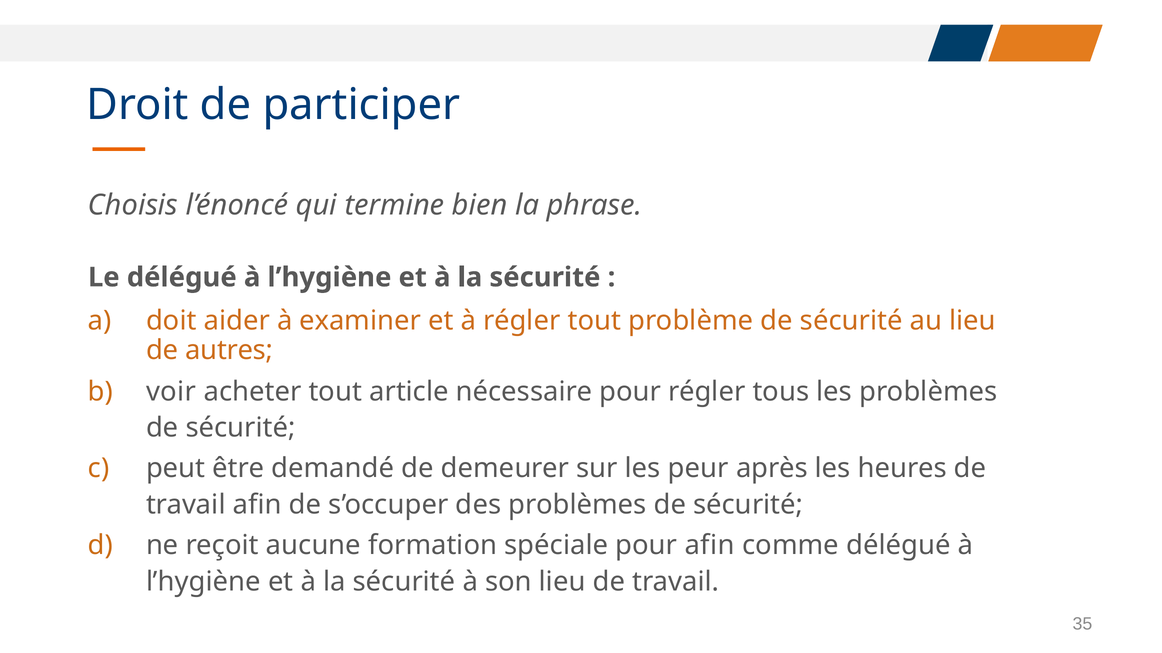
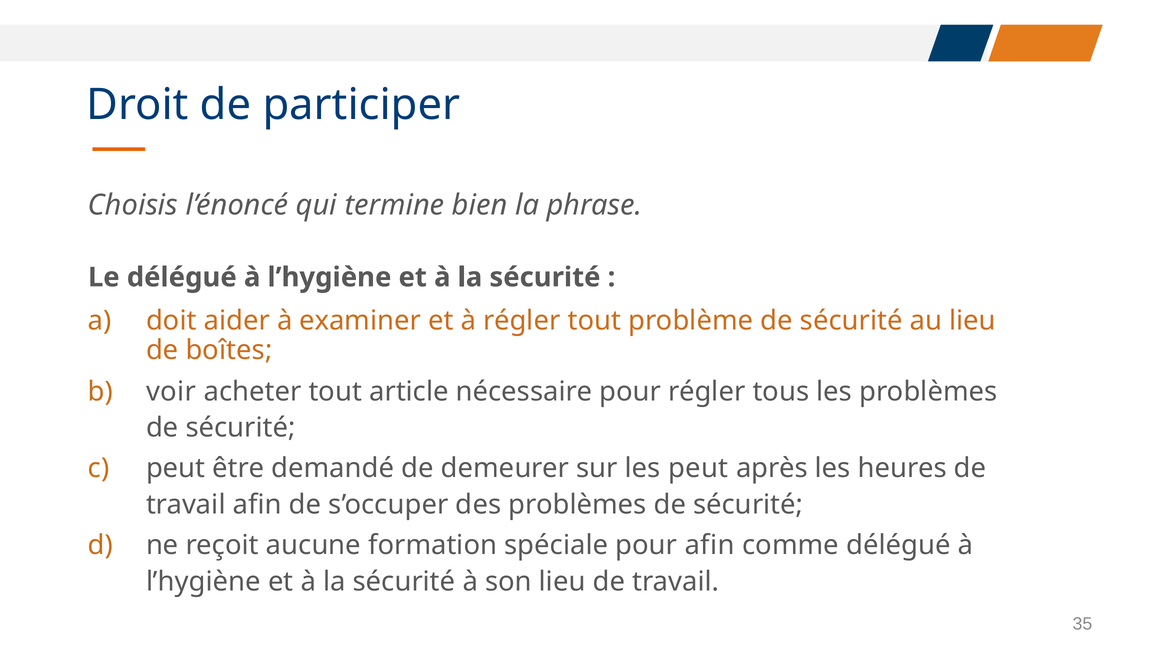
autres: autres -> boîtes (229, 351)
les peur: peur -> peut (698, 469)
